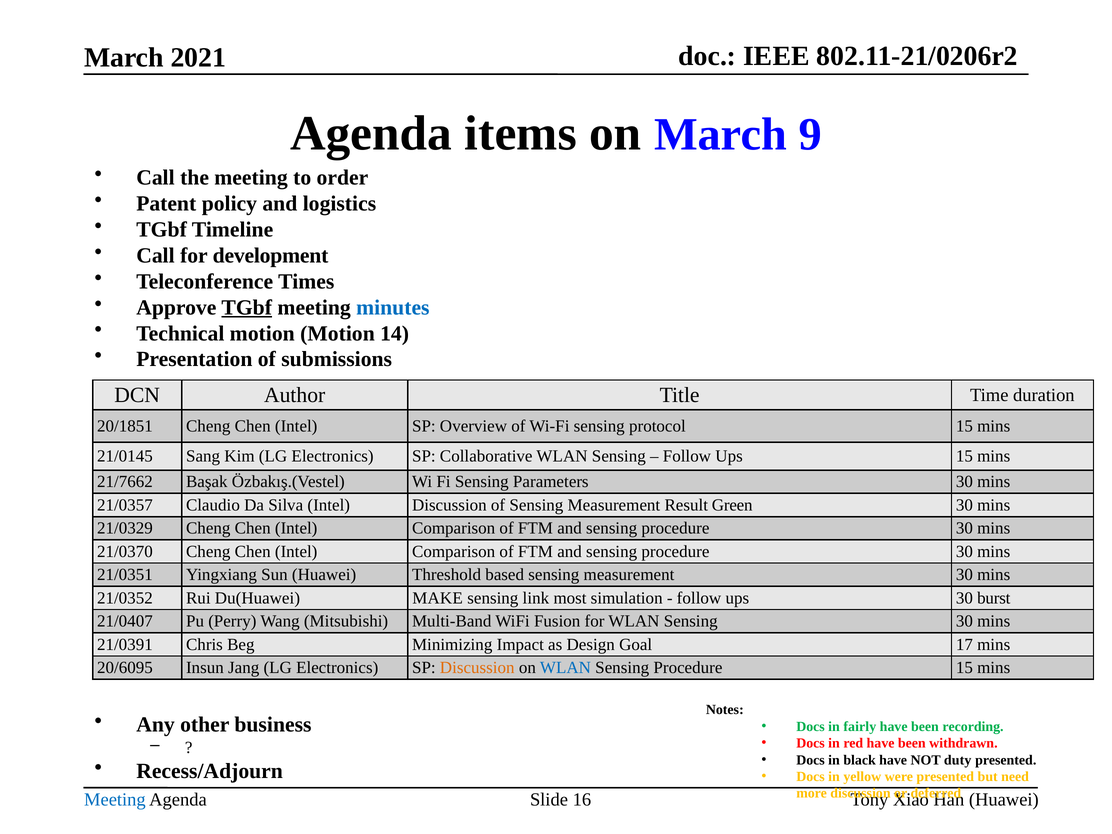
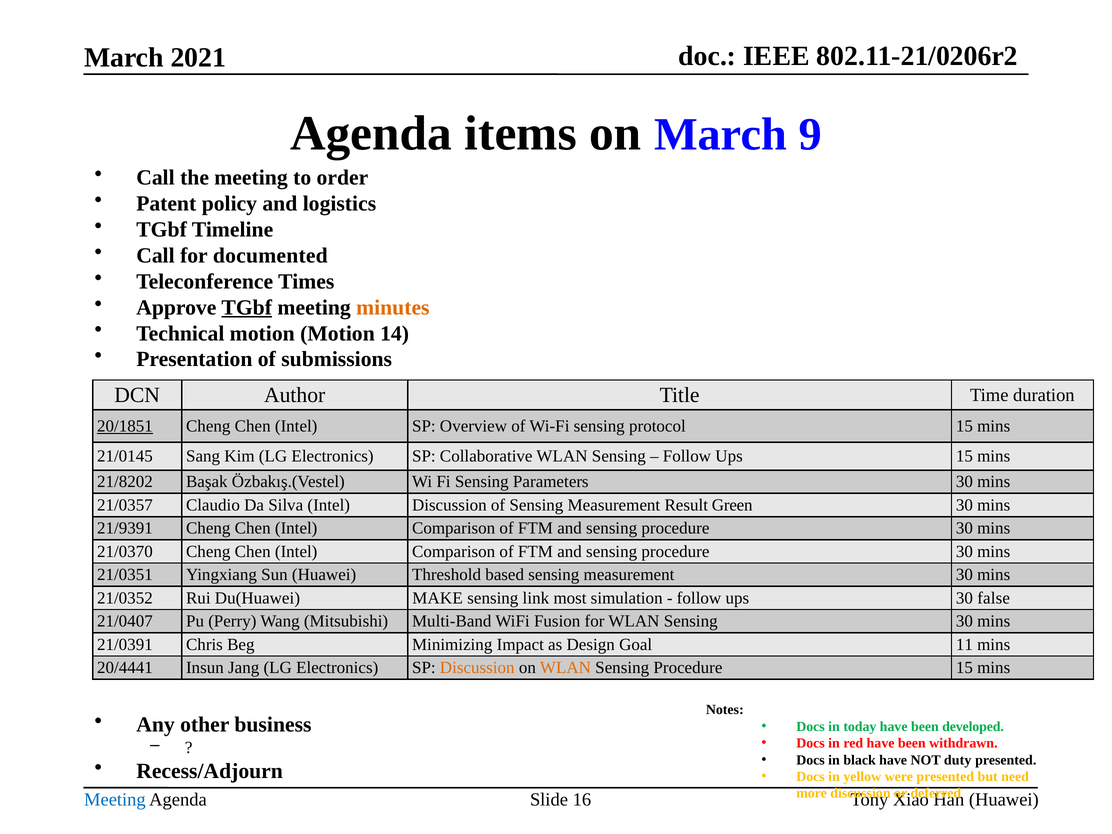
development: development -> documented (270, 255)
minutes colour: blue -> orange (393, 307)
20/1851 underline: none -> present (125, 426)
21/7662: 21/7662 -> 21/8202 (125, 482)
21/0329: 21/0329 -> 21/9391 (125, 528)
burst: burst -> false (994, 598)
17: 17 -> 11 (964, 645)
20/6095: 20/6095 -> 20/4441 (125, 668)
WLAN colour: blue -> orange (565, 668)
fairly: fairly -> today (860, 726)
recording: recording -> developed (973, 726)
